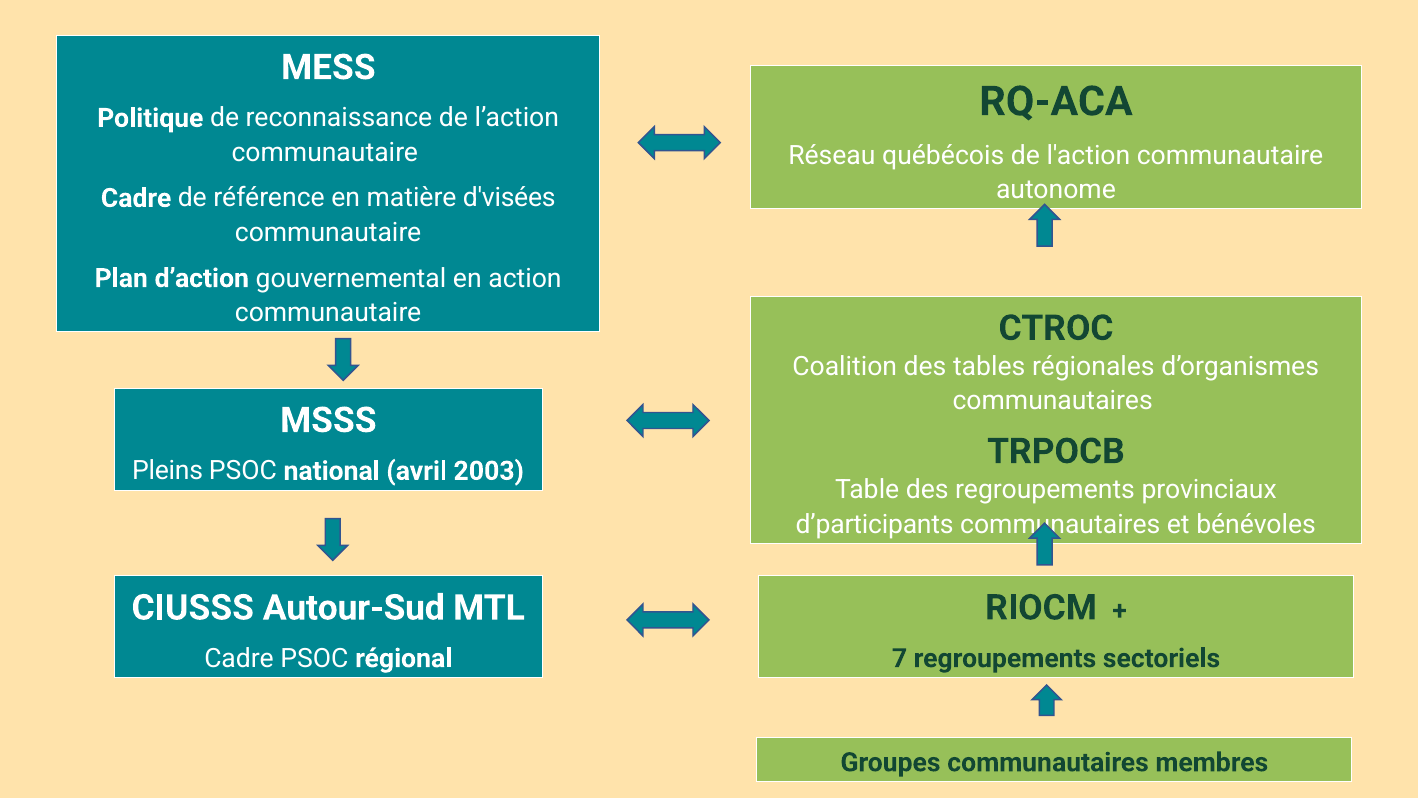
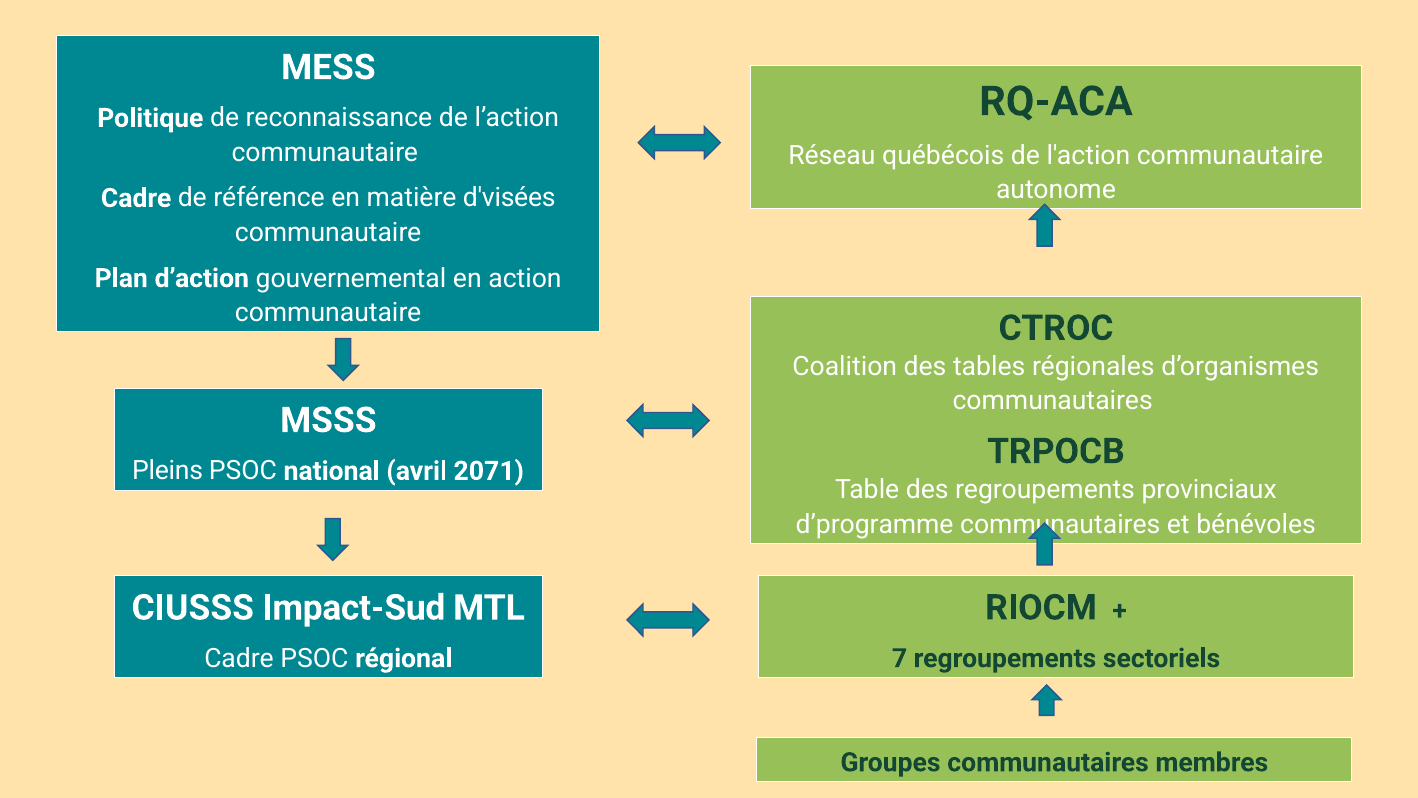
2003: 2003 -> 2071 (489, 471)
d’participants: d’participants -> d’programme (875, 524)
Autour-Sud: Autour-Sud -> Impact-Sud (354, 608)
